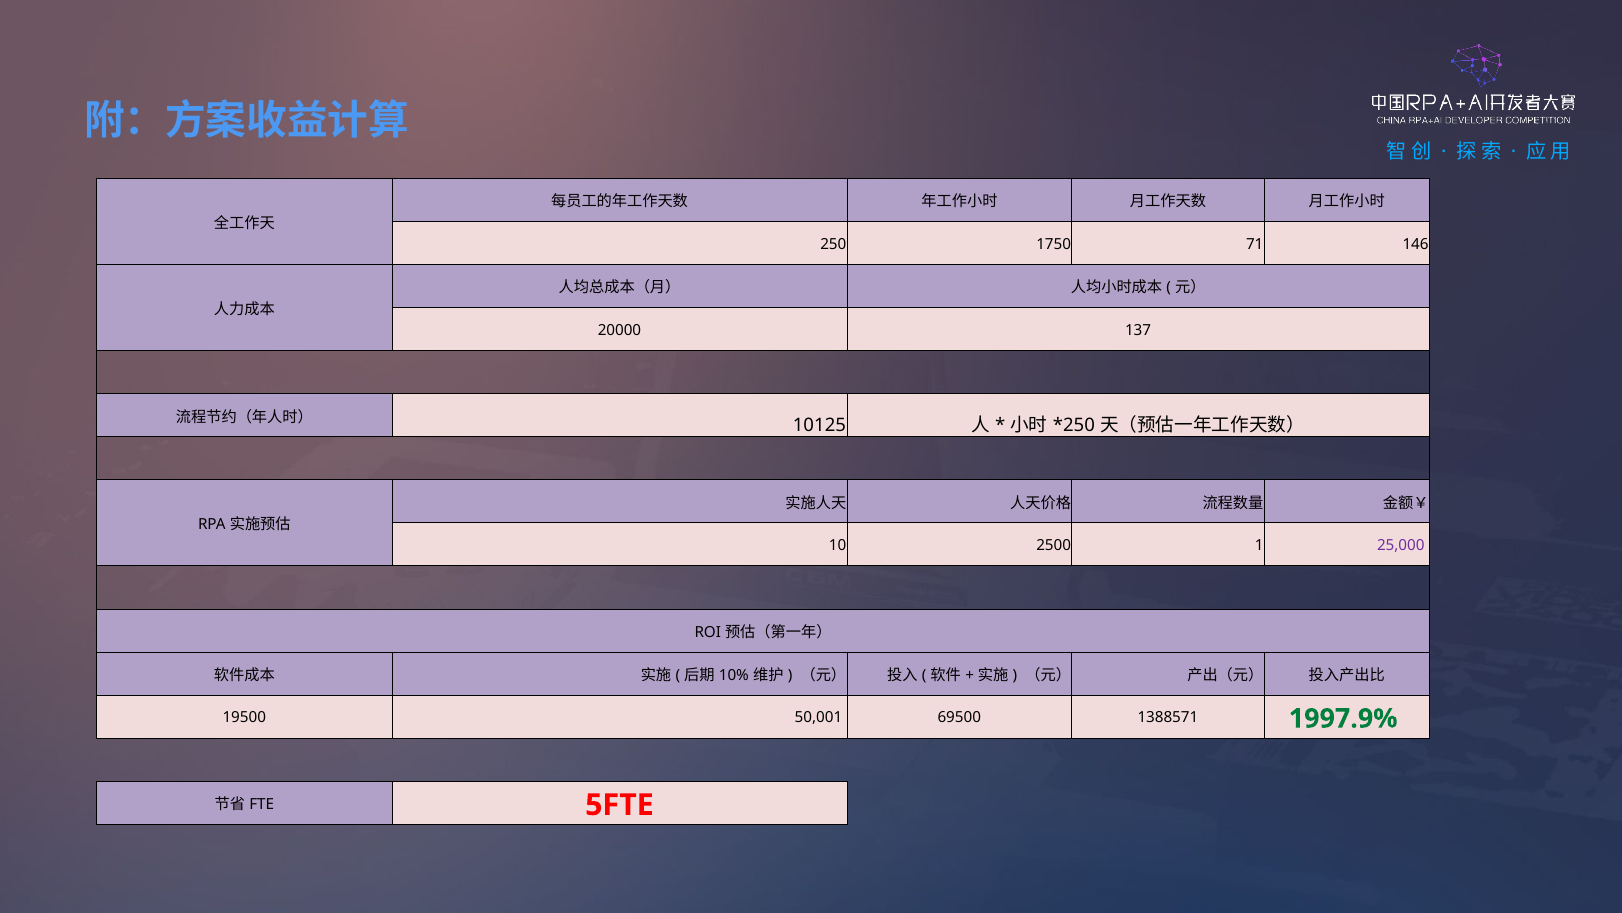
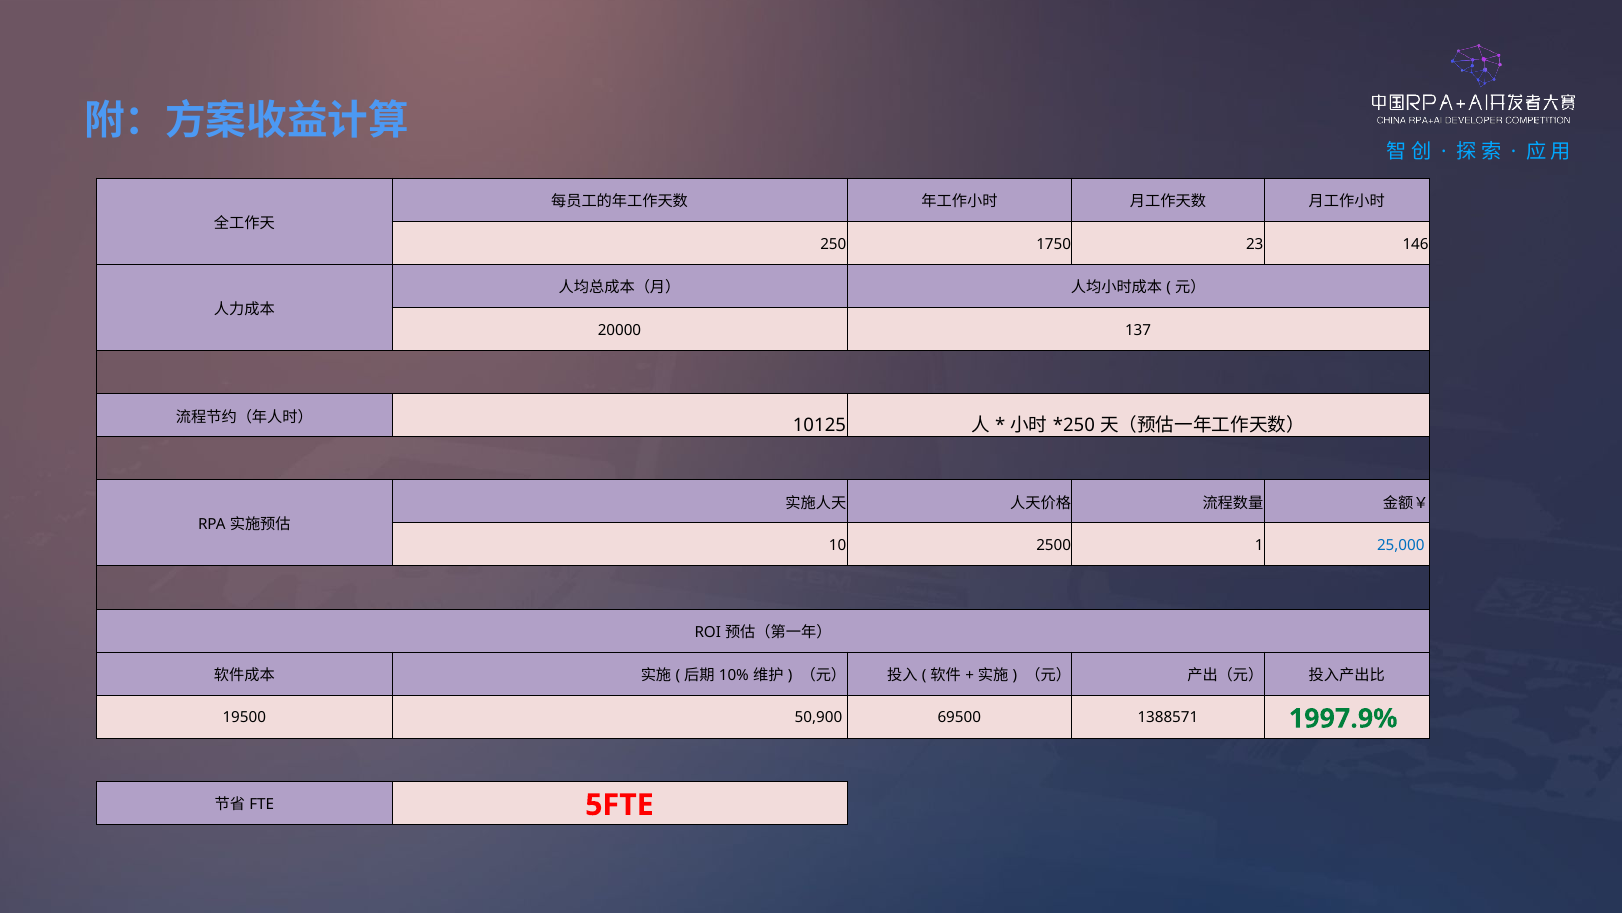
71: 71 -> 23 (1255, 244)
25,000 colour: purple -> blue (1401, 545)
50,001: 50,001 -> 50,900 (818, 717)
